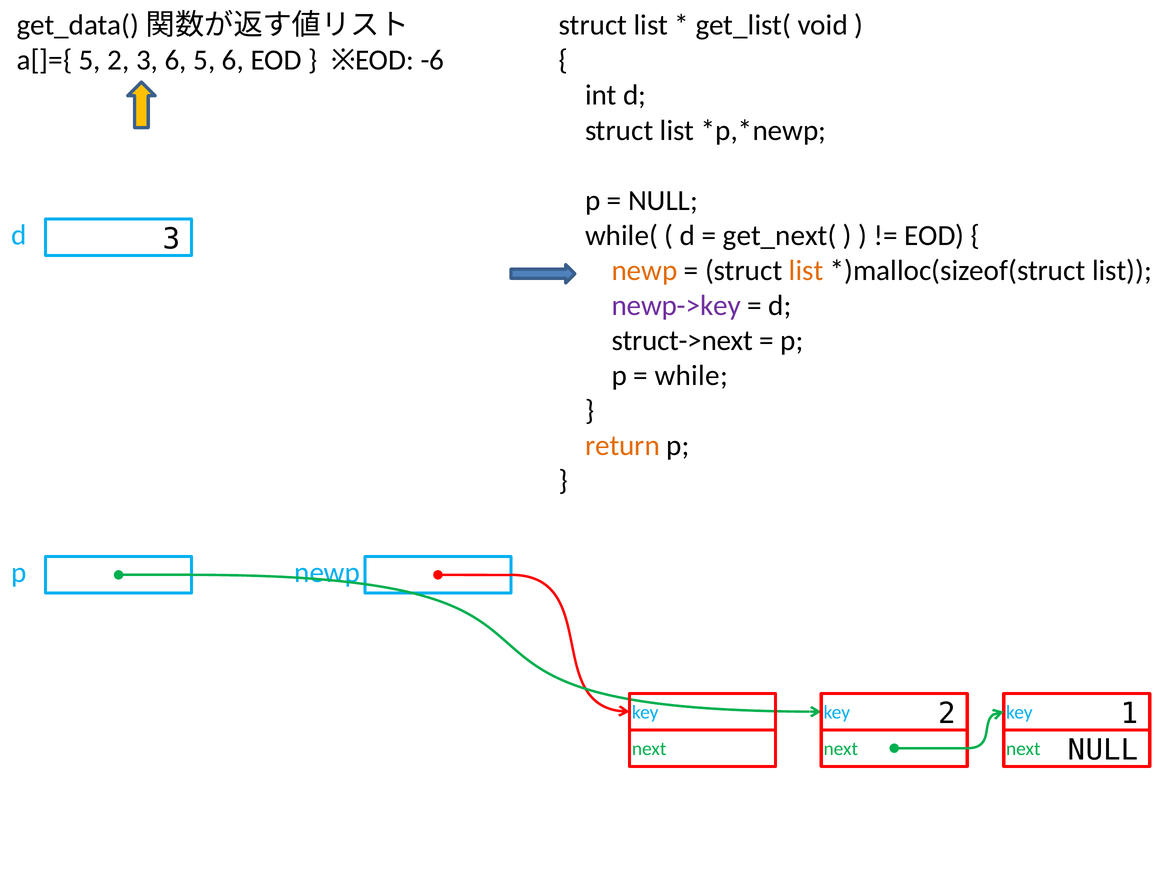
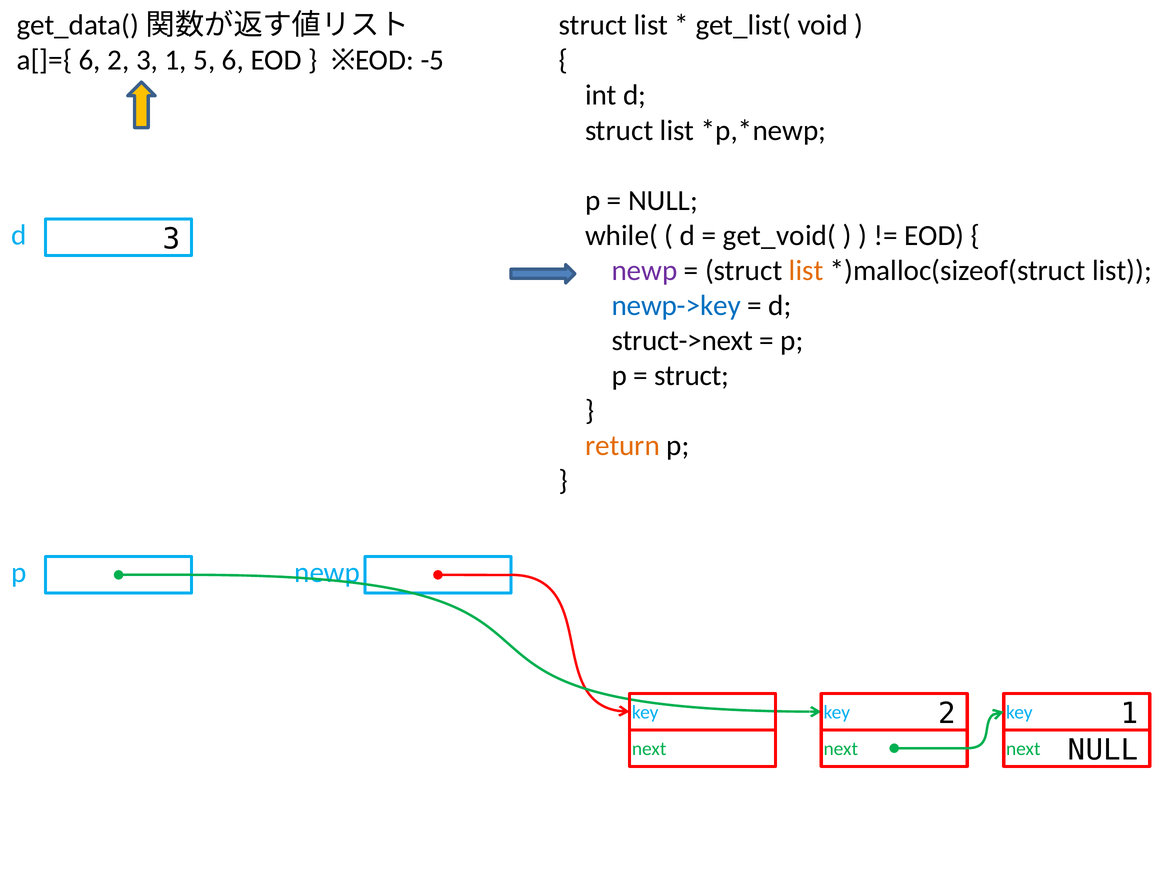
a[]={ 5: 5 -> 6 (90, 60)
3 6: 6 -> 1 (176, 60)
-6: -6 -> -5 (432, 60)
get_next(: get_next( -> get_void( (780, 236)
newp colour: orange -> purple (644, 271)
newp->key colour: purple -> blue (676, 306)
while: while -> struct (692, 376)
